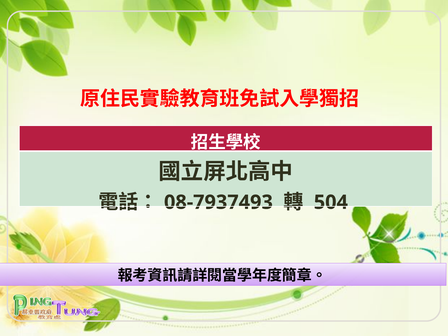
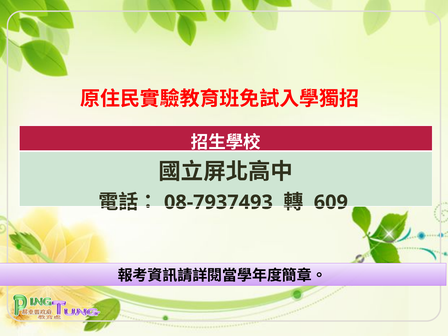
504: 504 -> 609 (331, 202)
